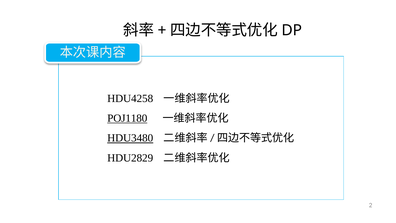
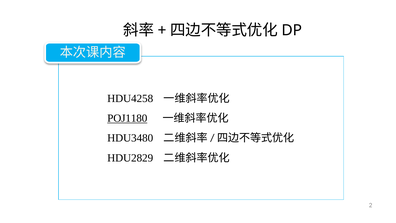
HDU3480 underline: present -> none (130, 138)
